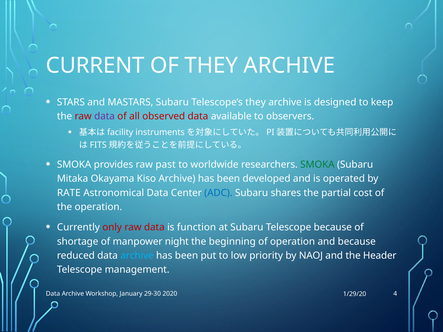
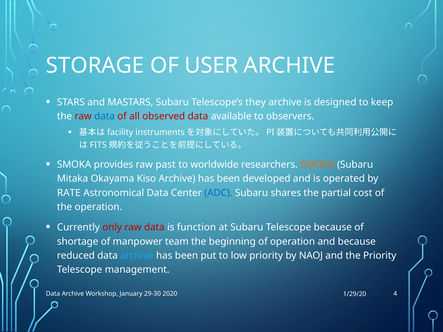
CURRENT: CURRENT -> STORAGE (95, 66)
OF THEY: THEY -> USER (211, 66)
data colour: purple -> blue (105, 116)
SMOKA colour: green -> orange (317, 165)
night: night -> team (177, 242)
the Header: Header -> Priority (380, 256)
